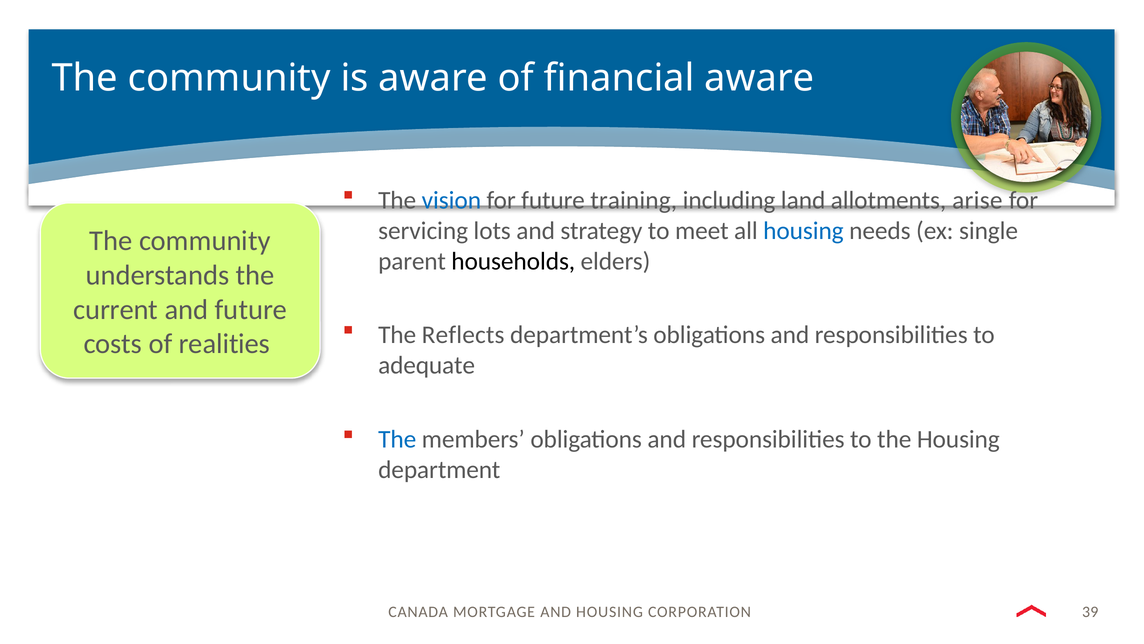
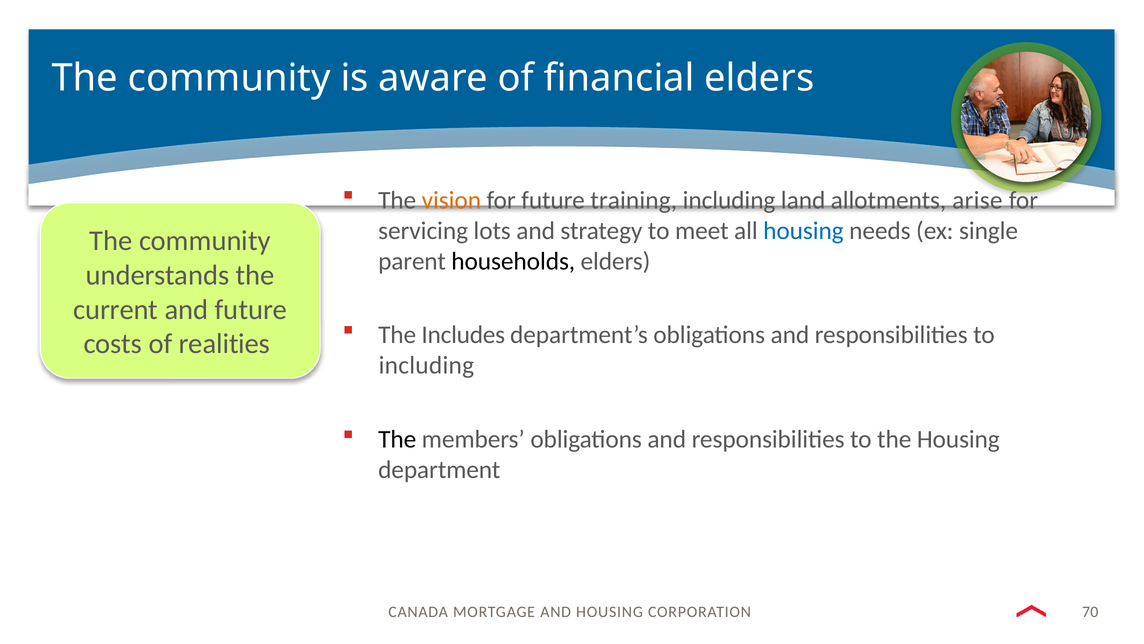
financial aware: aware -> elders (759, 78)
vision colour: blue -> orange (451, 200)
Reflects: Reflects -> Includes (463, 335)
adequate: adequate -> including (426, 365)
The colour: blue -> black (397, 439)
39: 39 -> 70 (1090, 611)
